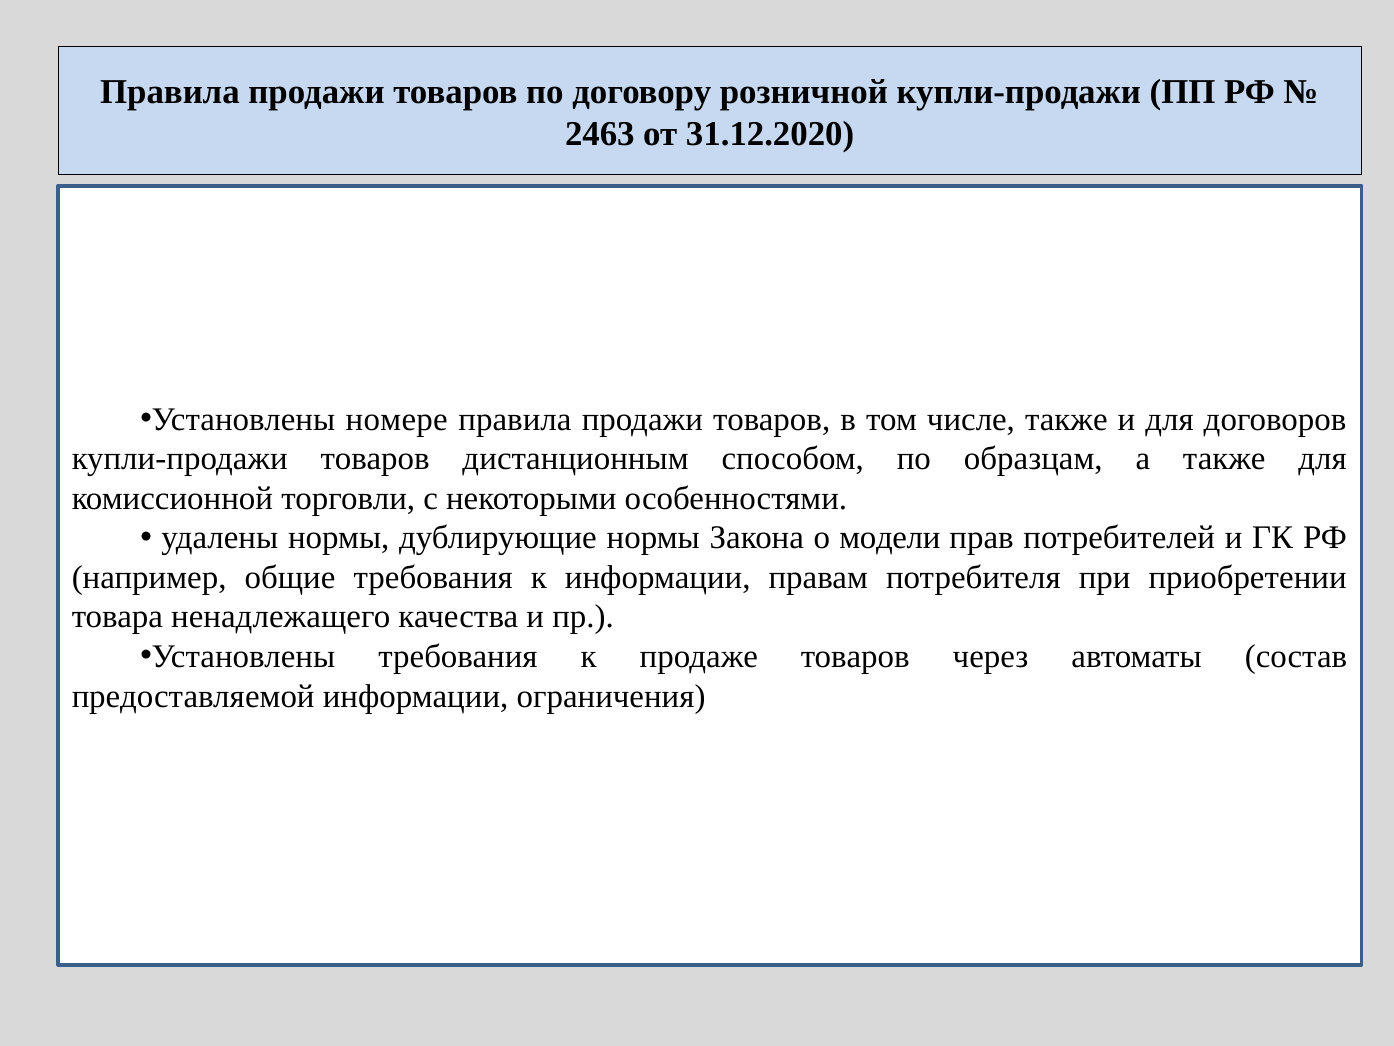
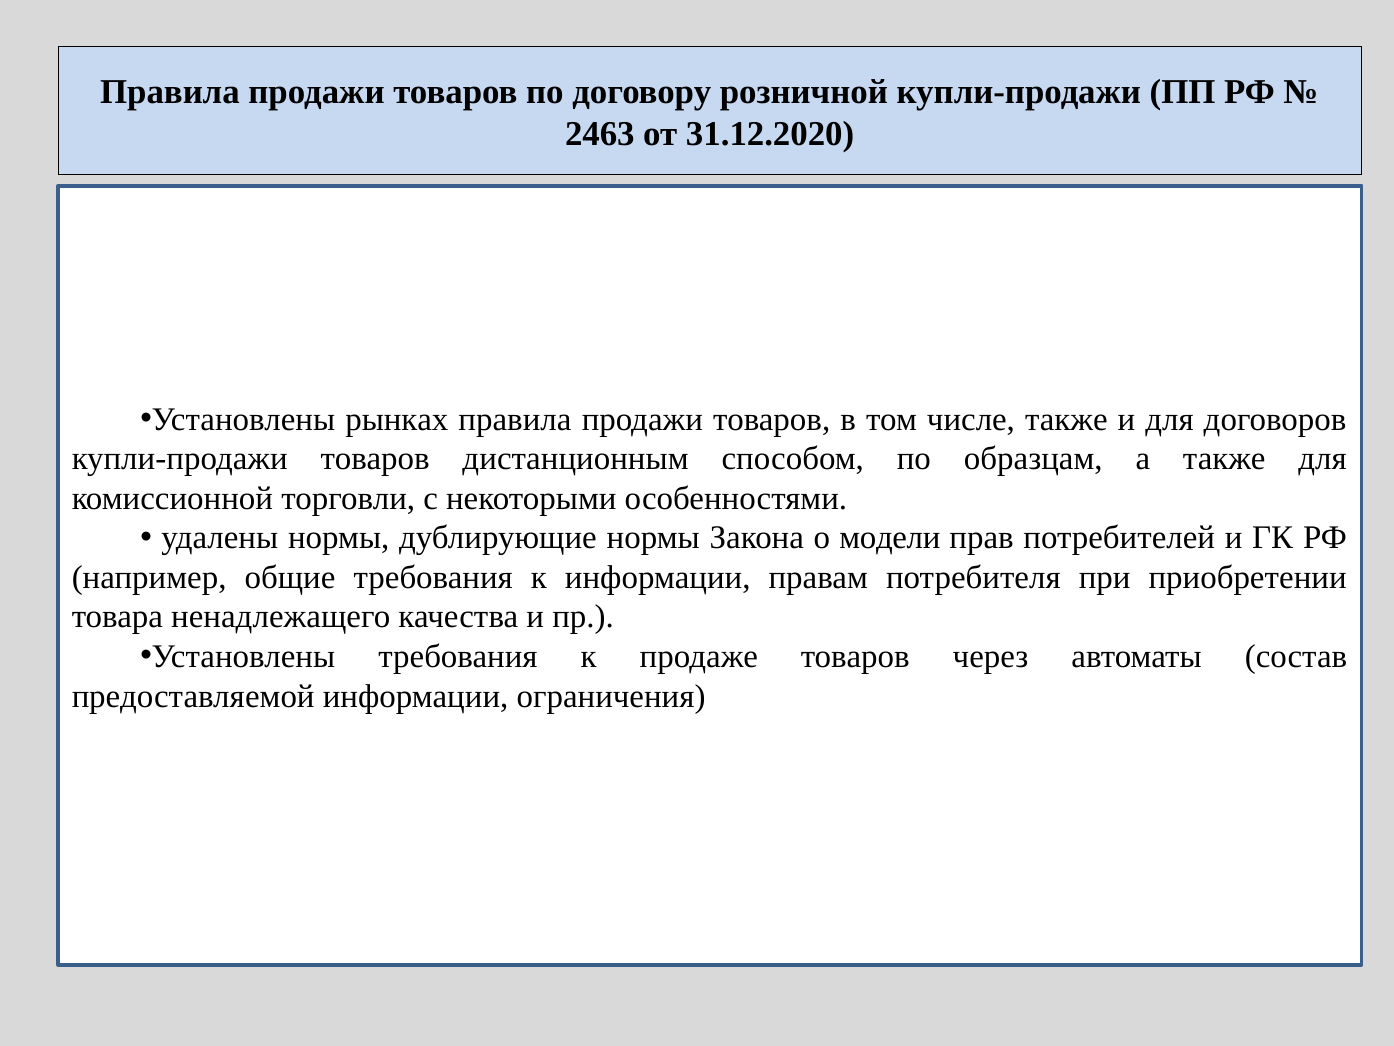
номере: номере -> рынках (397, 419)
